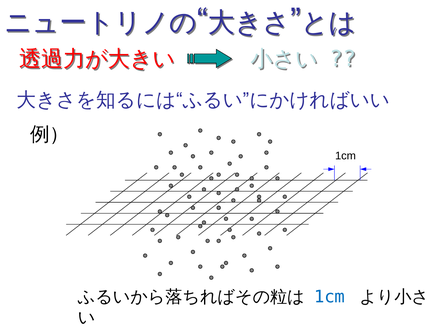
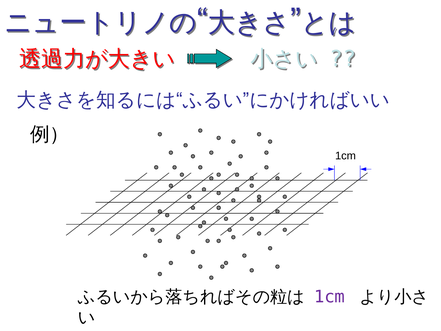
1cm colour: blue -> purple (330, 297)
